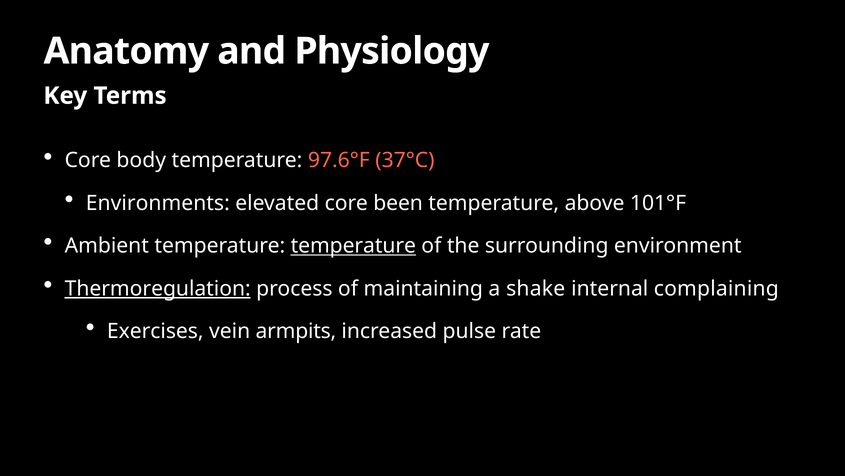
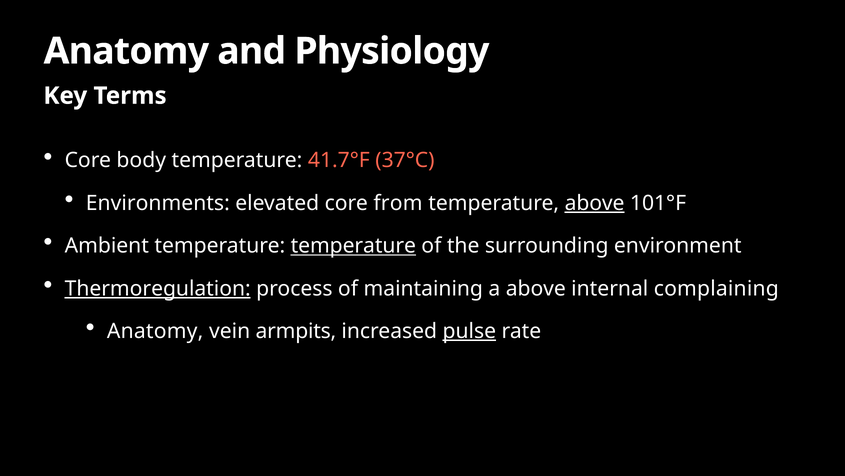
97.6°F: 97.6°F -> 41.7°F (339, 160)
been: been -> from (398, 203)
above underline: none -> present (595, 203)
a shake: shake -> above (536, 288)
Exercises: Exercises -> Anatomy (155, 331)
pulse underline: none -> present (469, 331)
